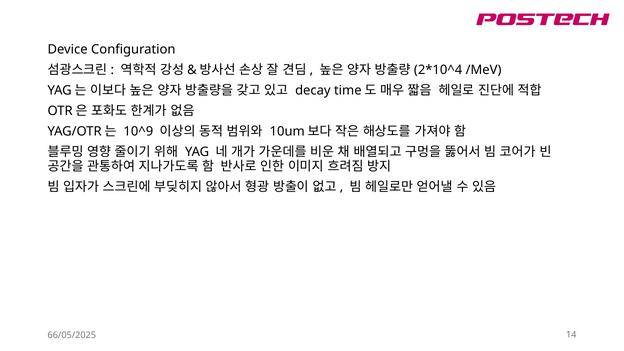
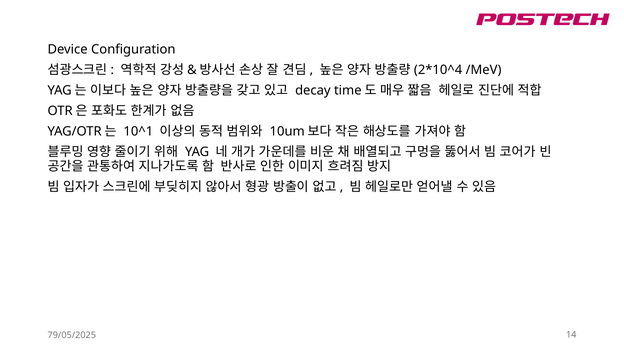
10^9: 10^9 -> 10^1 (138, 132)
66/05/2025: 66/05/2025 -> 79/05/2025 (72, 335)
